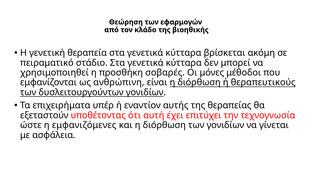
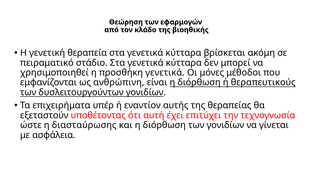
προσθήκη σοβαρές: σοβαρές -> γενετικά (165, 73)
εμφανιζόμενες: εμφανιζόμενες -> διασταύρωσης (84, 125)
